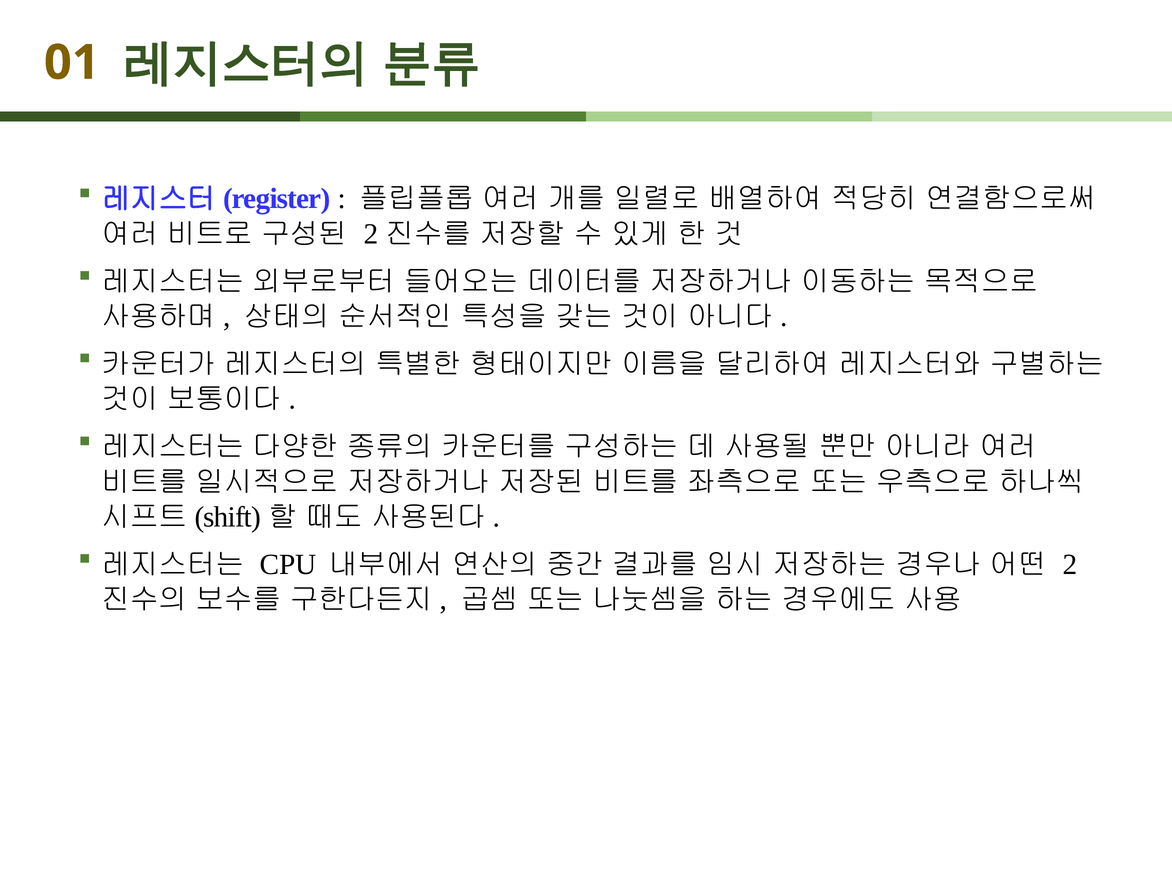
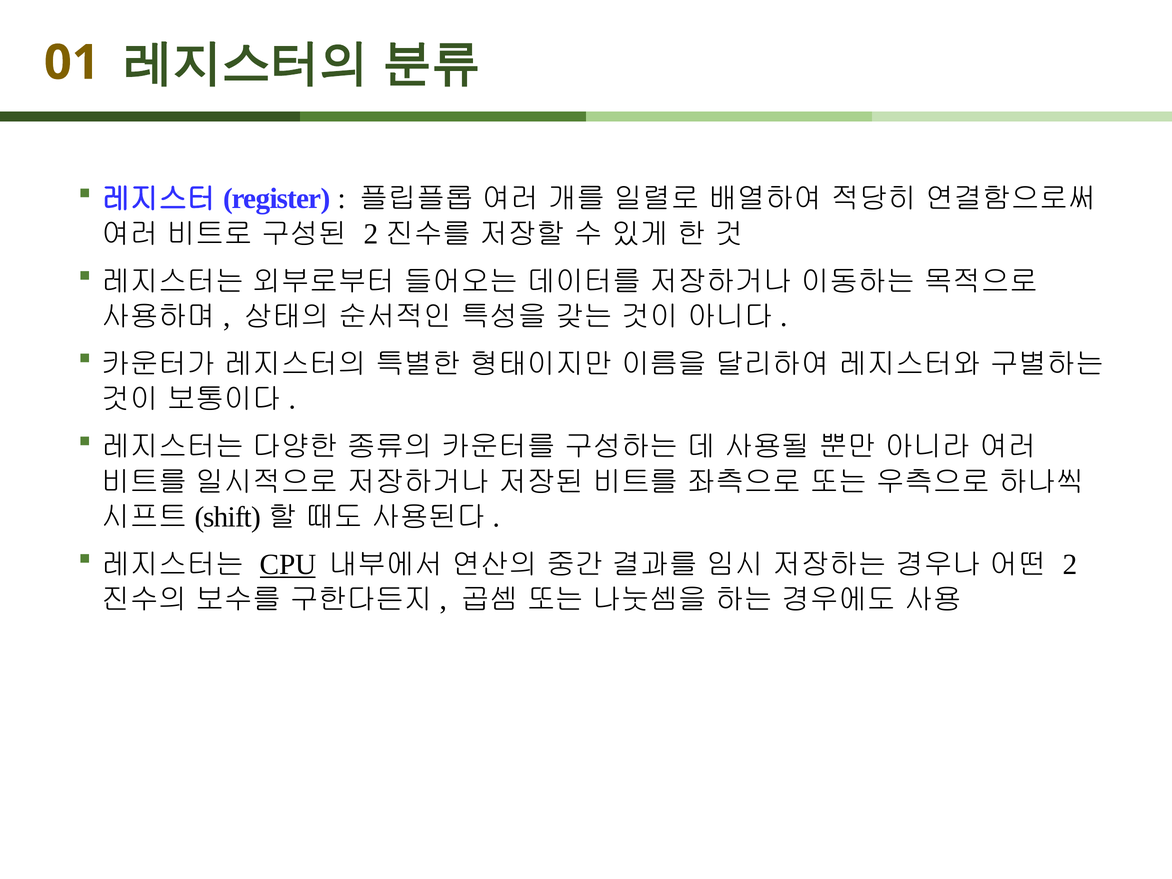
CPU underline: none -> present (288, 565)
